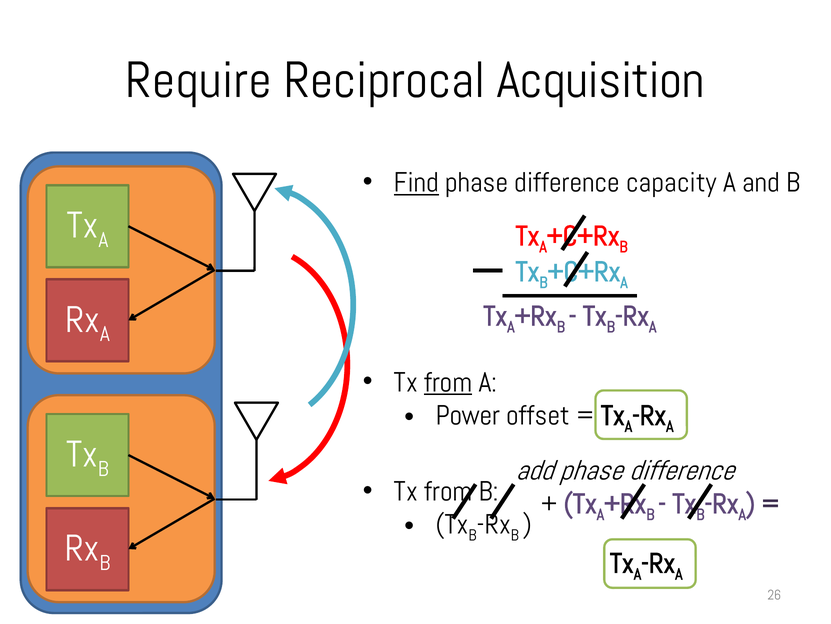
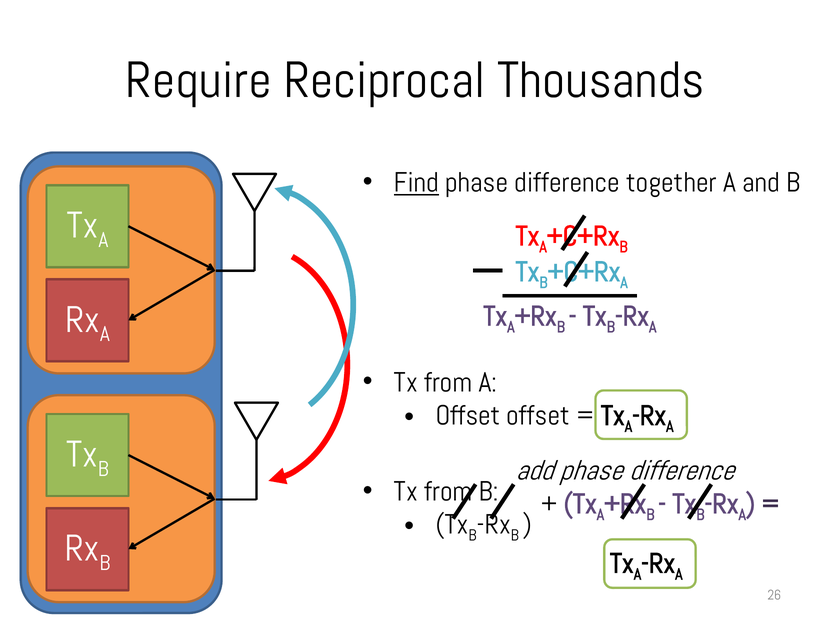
Acquisition: Acquisition -> Thousands (601, 80)
capacity: capacity -> together (671, 182)
from underline: present -> none (448, 382)
Power: Power -> Offset (468, 415)
